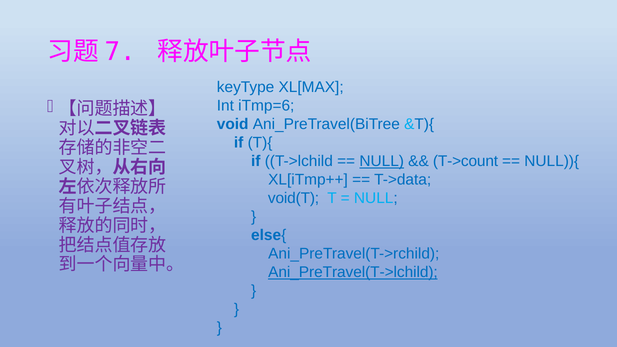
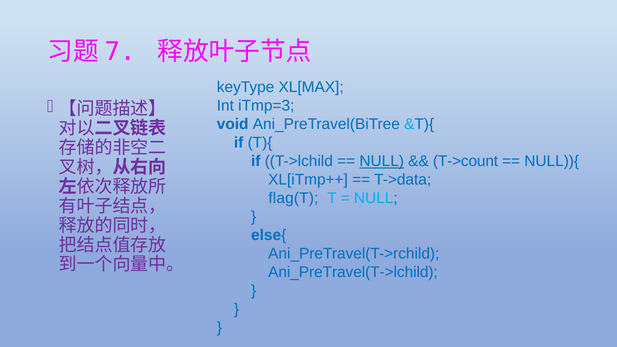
iTmp=6: iTmp=6 -> iTmp=3 (266, 106)
void(T: void(T -> flag(T (293, 198)
Ani_PreTravel(T->lchild underline: present -> none (353, 272)
